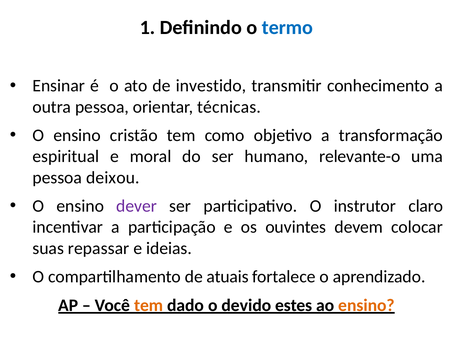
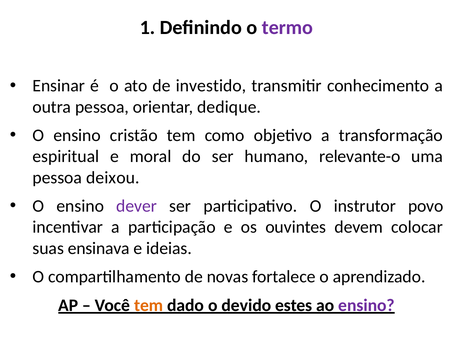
termo colour: blue -> purple (287, 27)
técnicas: técnicas -> dedique (229, 107)
claro: claro -> povo (426, 207)
repassar: repassar -> ensinava (99, 249)
atuais: atuais -> novas (228, 277)
ensino colour: orange -> purple (366, 306)
